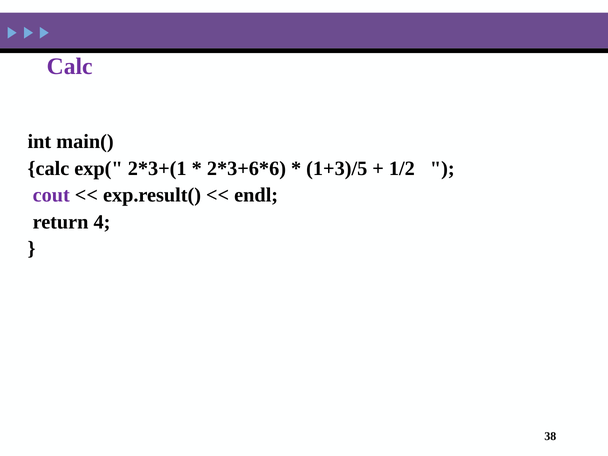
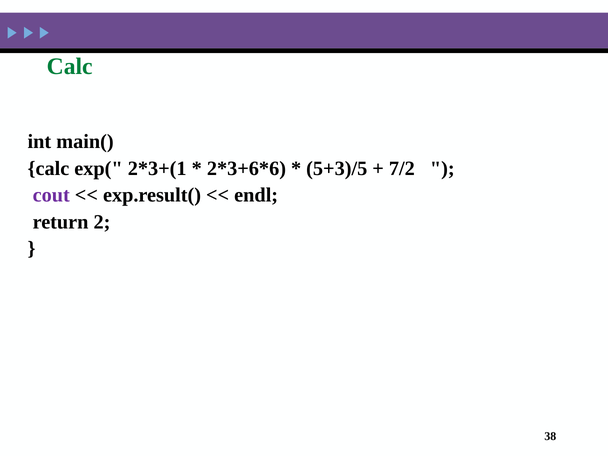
Calc colour: purple -> green (70, 67)
1+3)/5: 1+3)/5 -> 5+3)/5 (337, 168)
1/2: 1/2 -> 7/2 (402, 168)
4: 4 -> 2 (102, 222)
